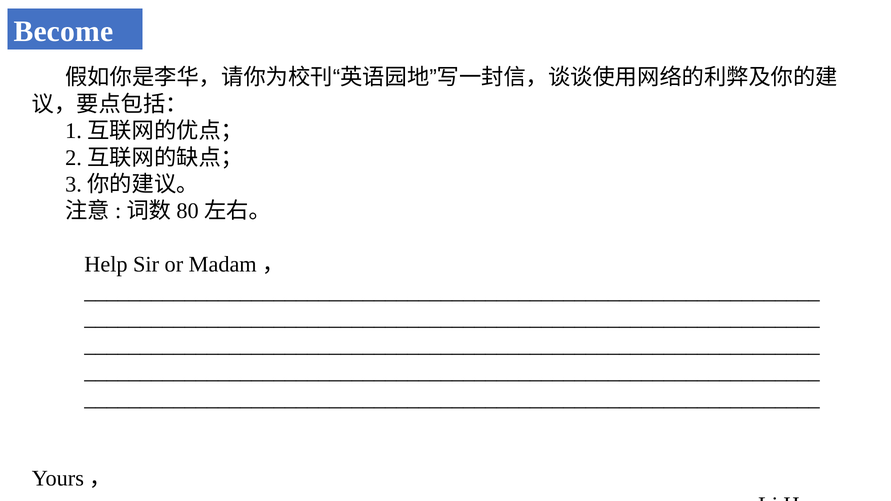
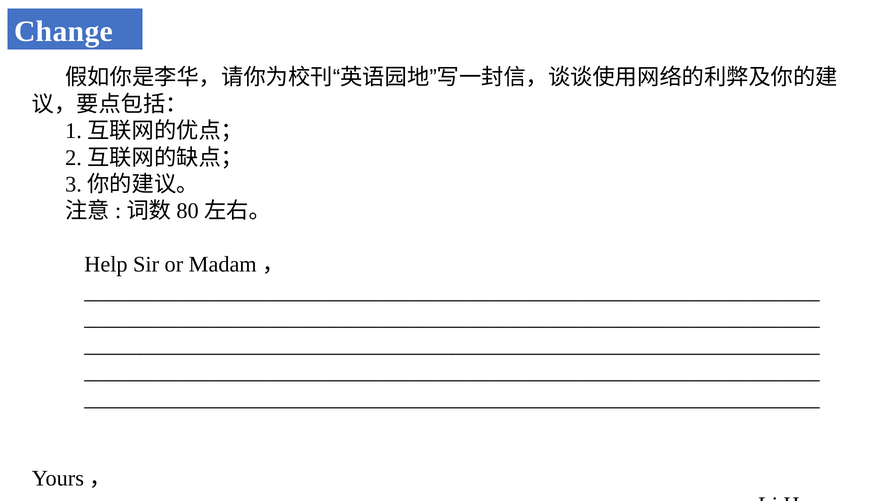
Become: Become -> Change (64, 31)
